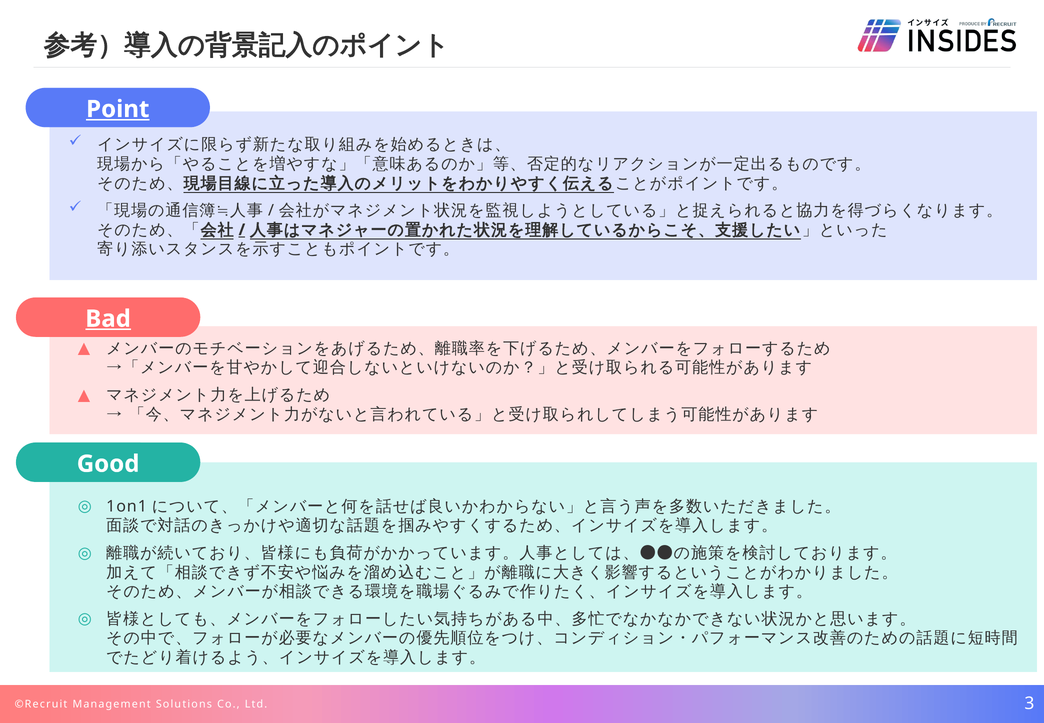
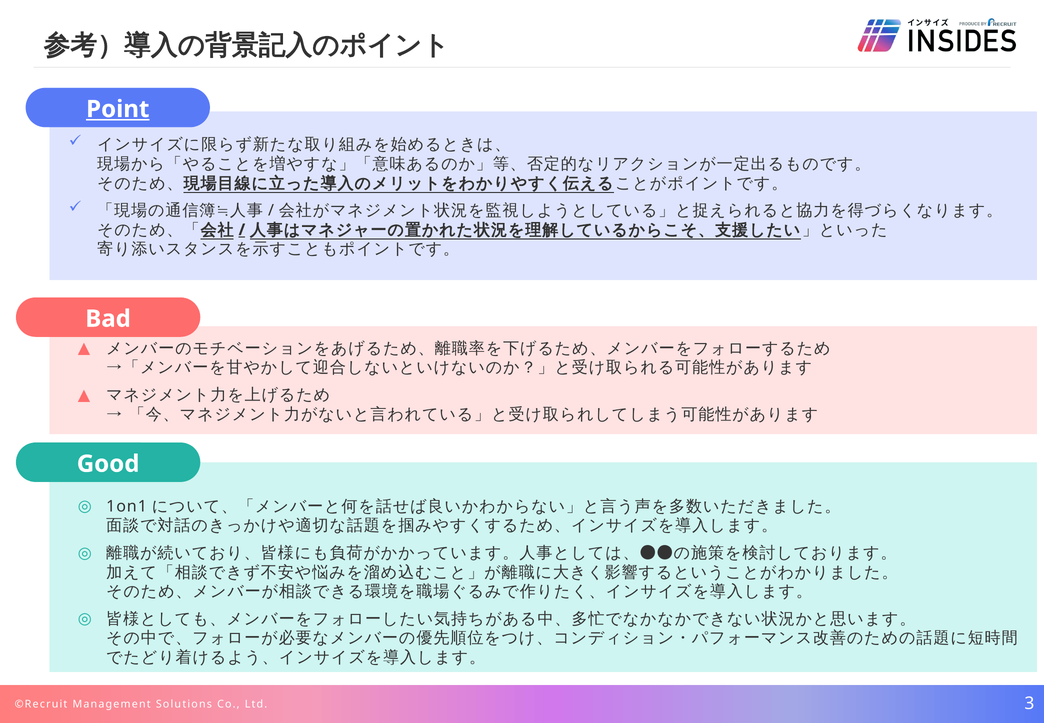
Bad underline: present -> none (108, 319)
